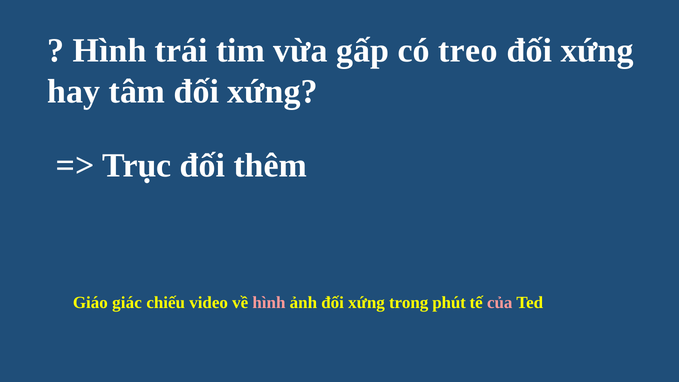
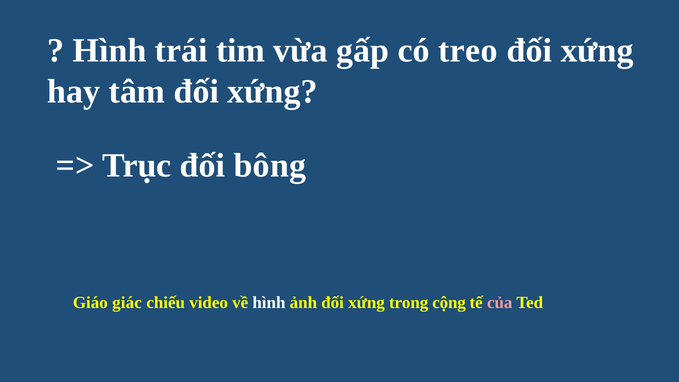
thêm: thêm -> bông (270, 165)
hình colour: pink -> white (269, 302)
phút: phút -> cộng (449, 302)
